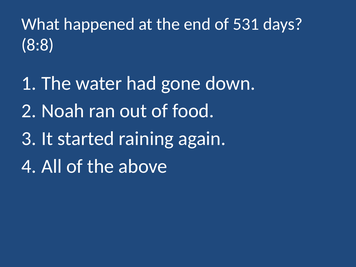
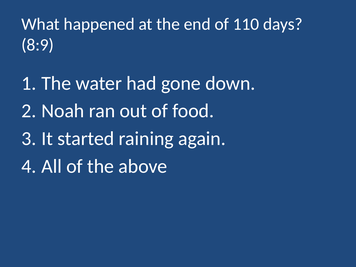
531: 531 -> 110 (246, 24)
8:8: 8:8 -> 8:9 (38, 45)
